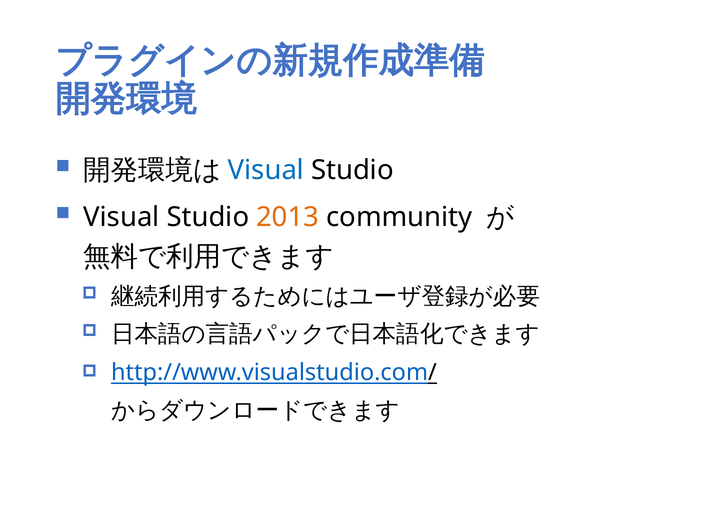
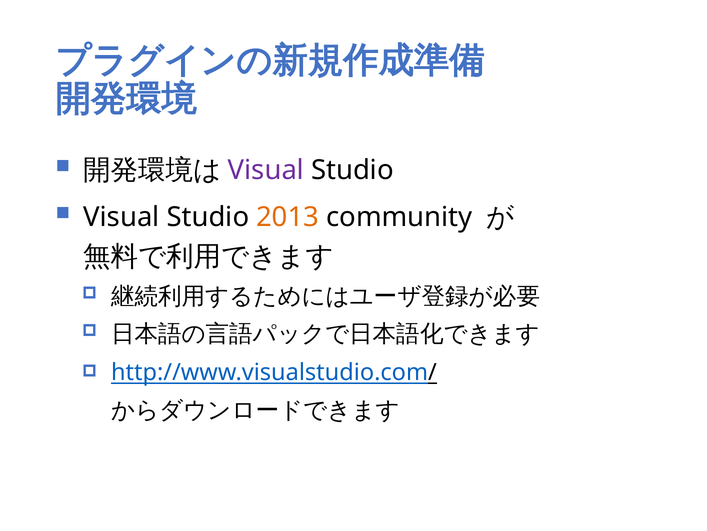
Visual colour: blue -> purple (266, 170)
